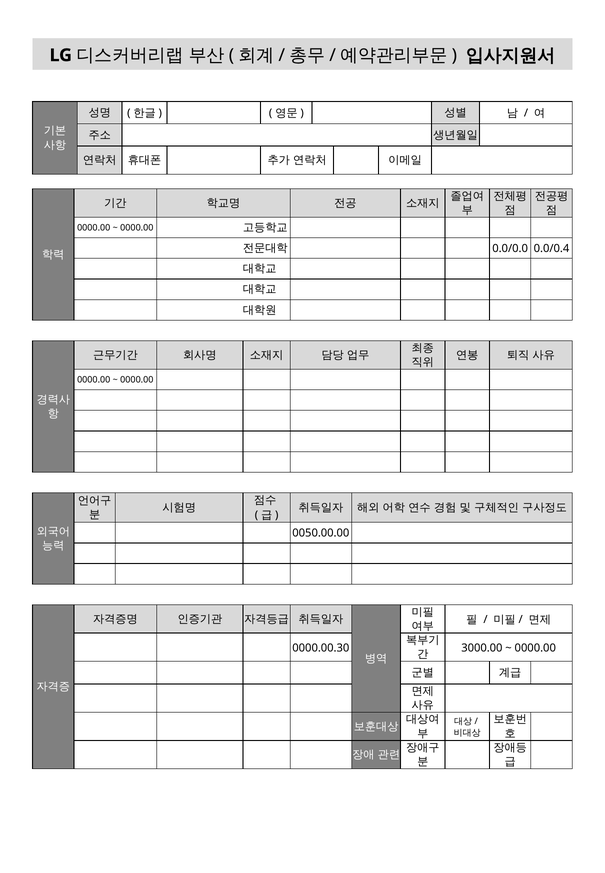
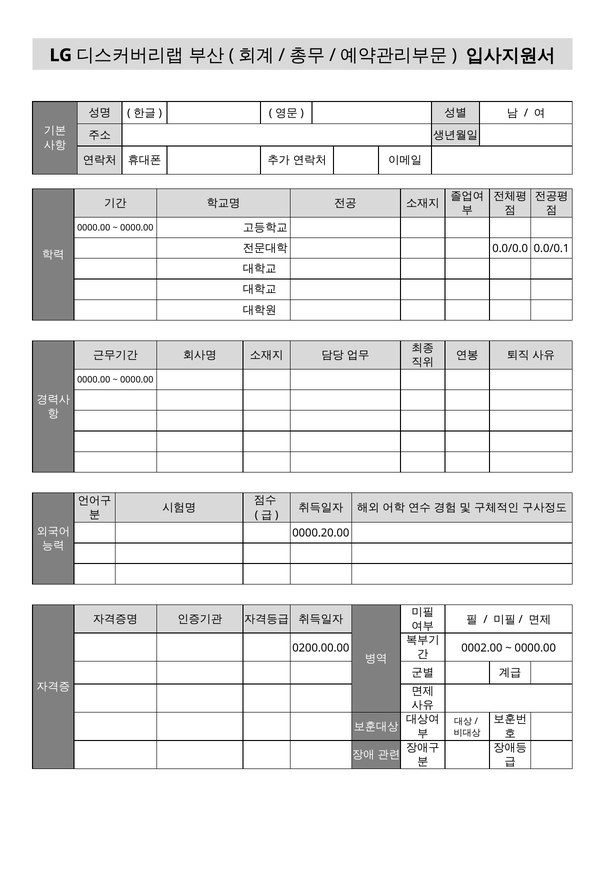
0.0/0.4: 0.0/0.4 -> 0.0/0.1 (552, 249)
0050.00.00: 0050.00.00 -> 0000.20.00 (321, 534)
0000.00.30: 0000.00.30 -> 0200.00.00 (321, 649)
3000.00: 3000.00 -> 0002.00 (482, 649)
